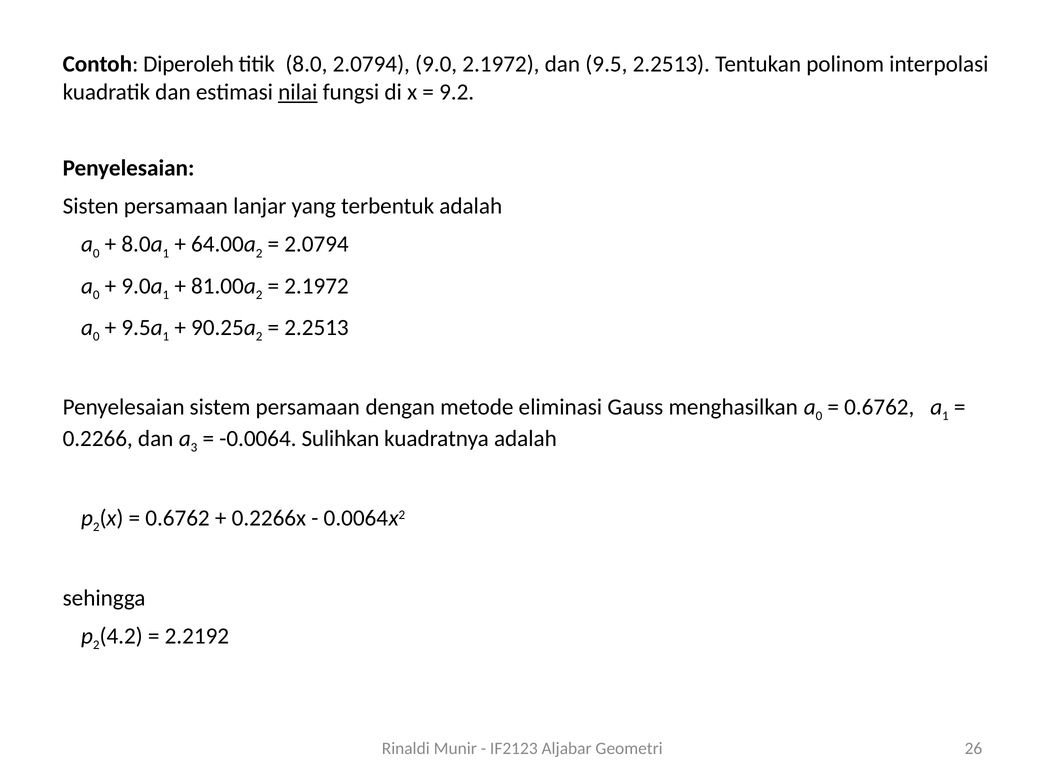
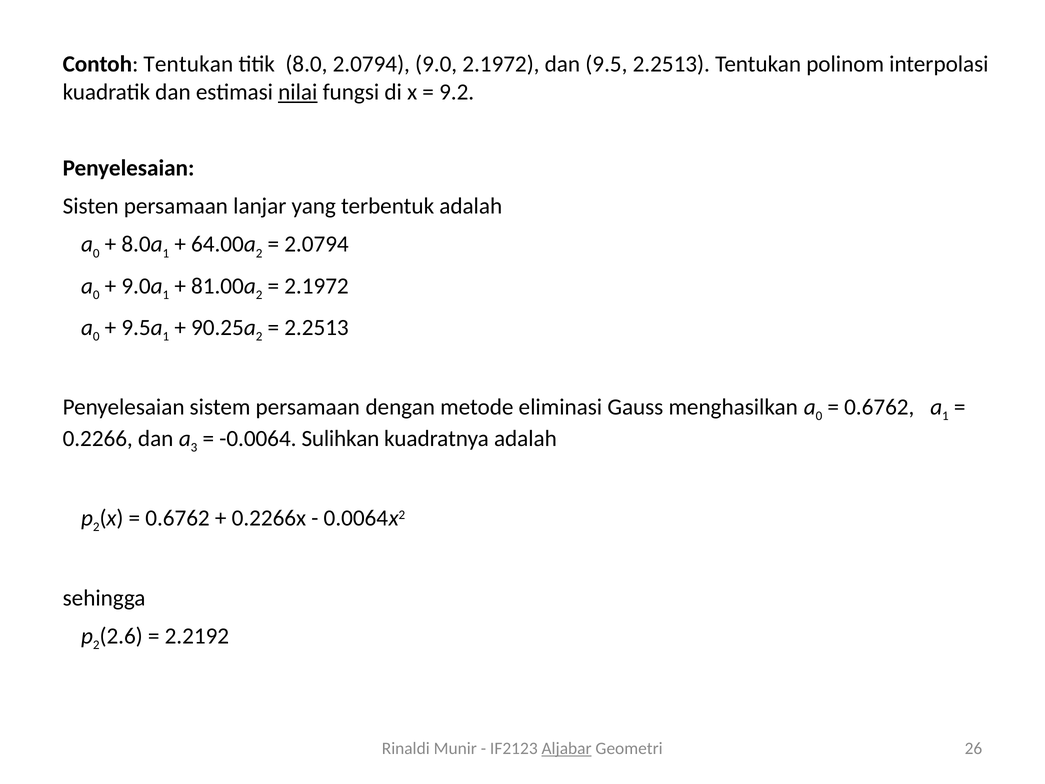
Contoh Diperoleh: Diperoleh -> Tentukan (188, 64)
4.2: 4.2 -> 2.6 (121, 636)
Aljabar underline: none -> present (567, 748)
